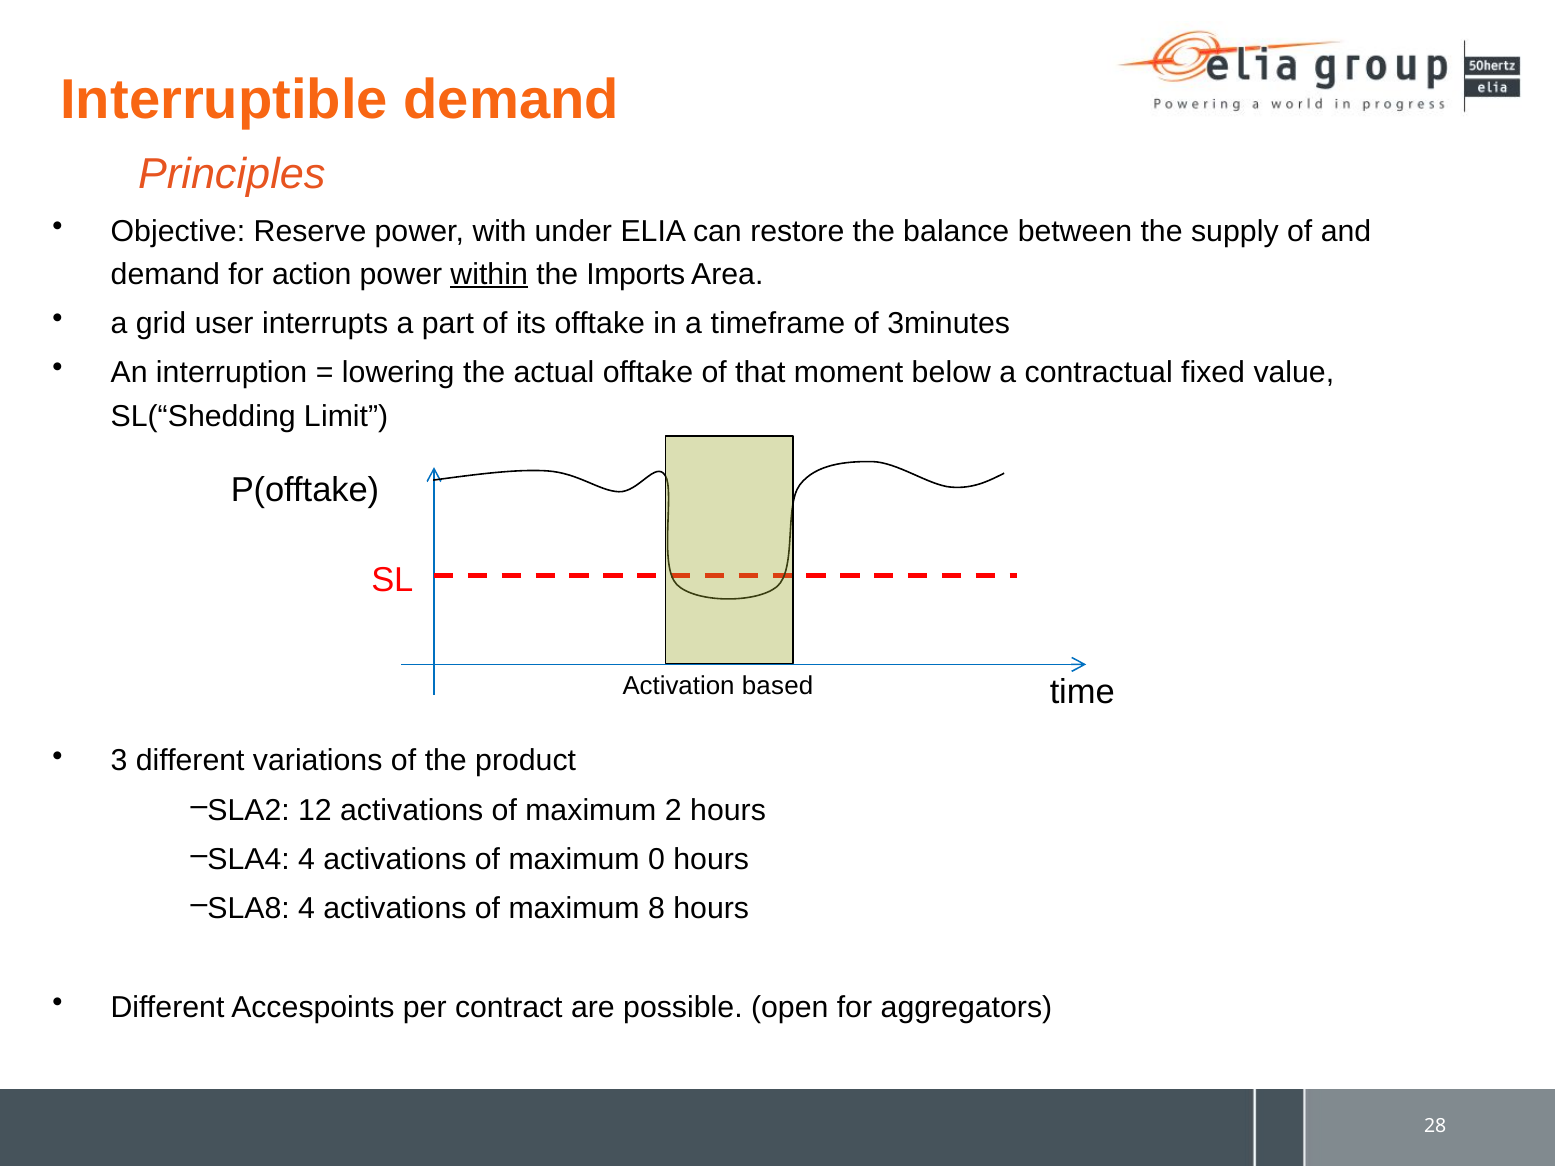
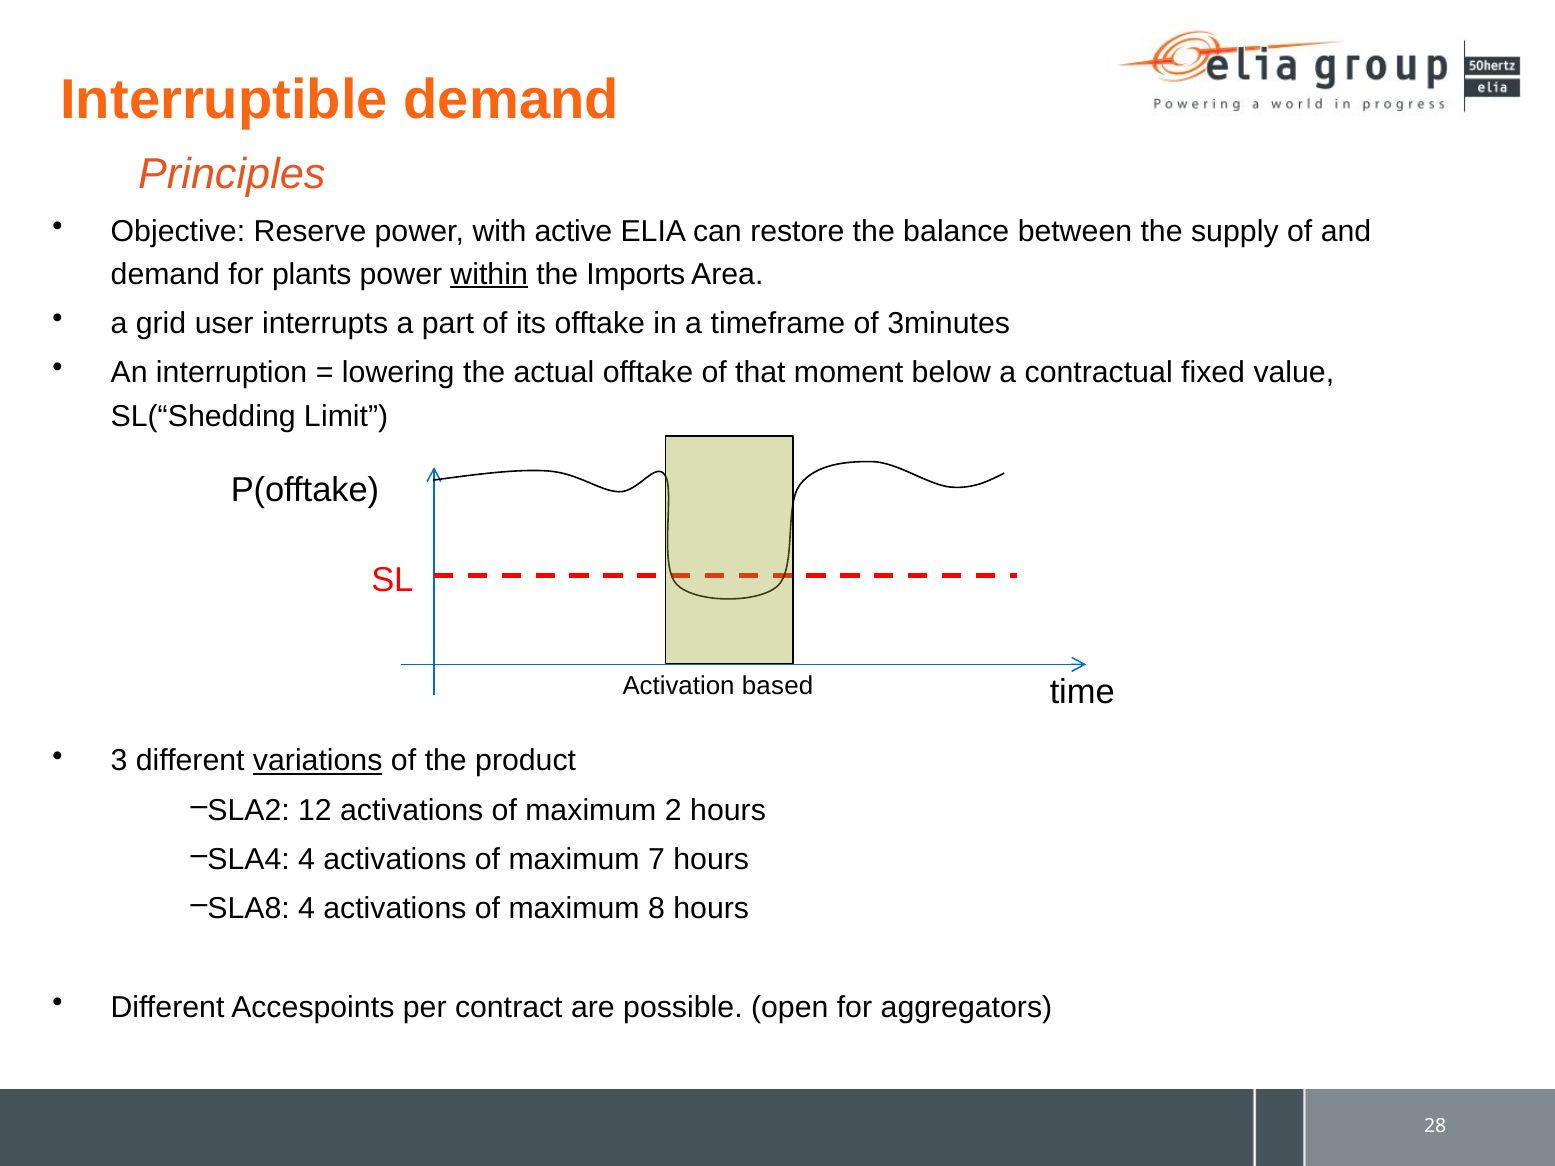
under: under -> active (573, 231)
action: action -> plants (312, 274)
variations underline: none -> present (318, 761)
0: 0 -> 7 (656, 860)
